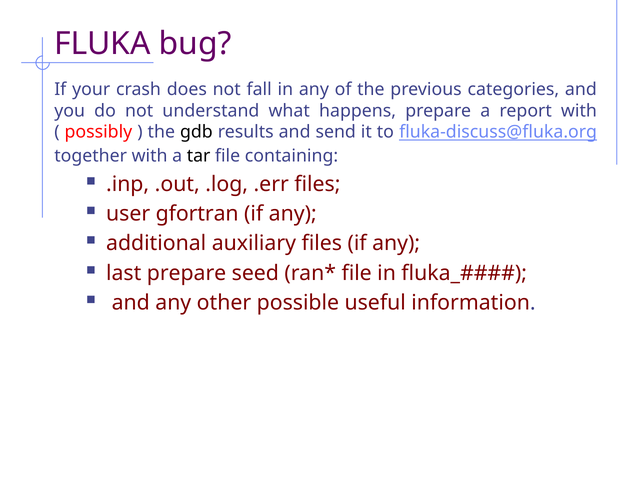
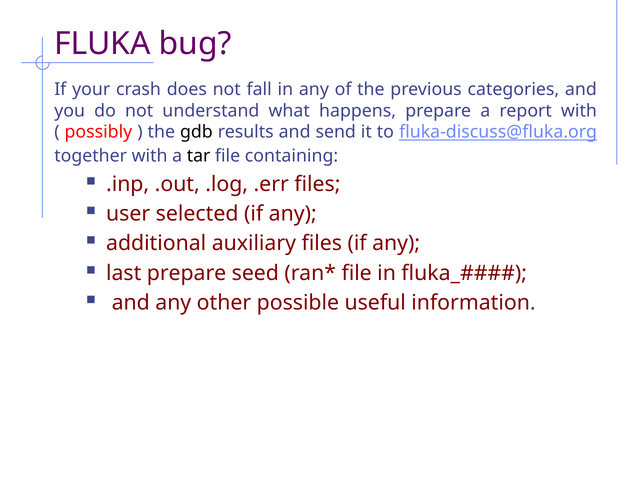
gfortran: gfortran -> selected (197, 214)
